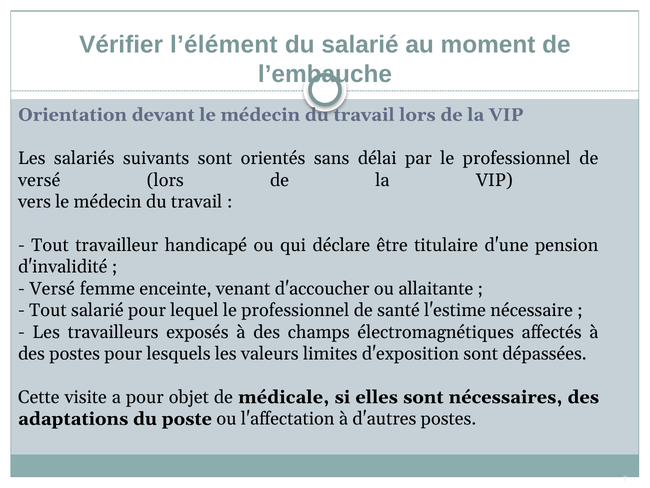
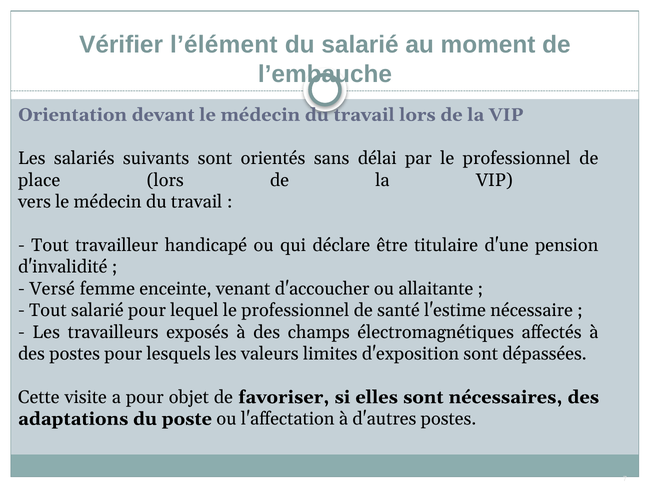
versé: versé -> place (39, 180)
médicale: médicale -> favoriser (284, 397)
